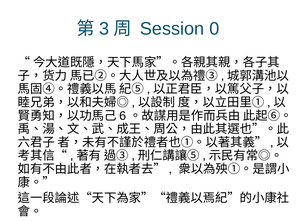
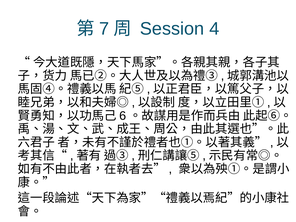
3: 3 -> 7 (104, 29)
0: 0 -> 4 (214, 29)
